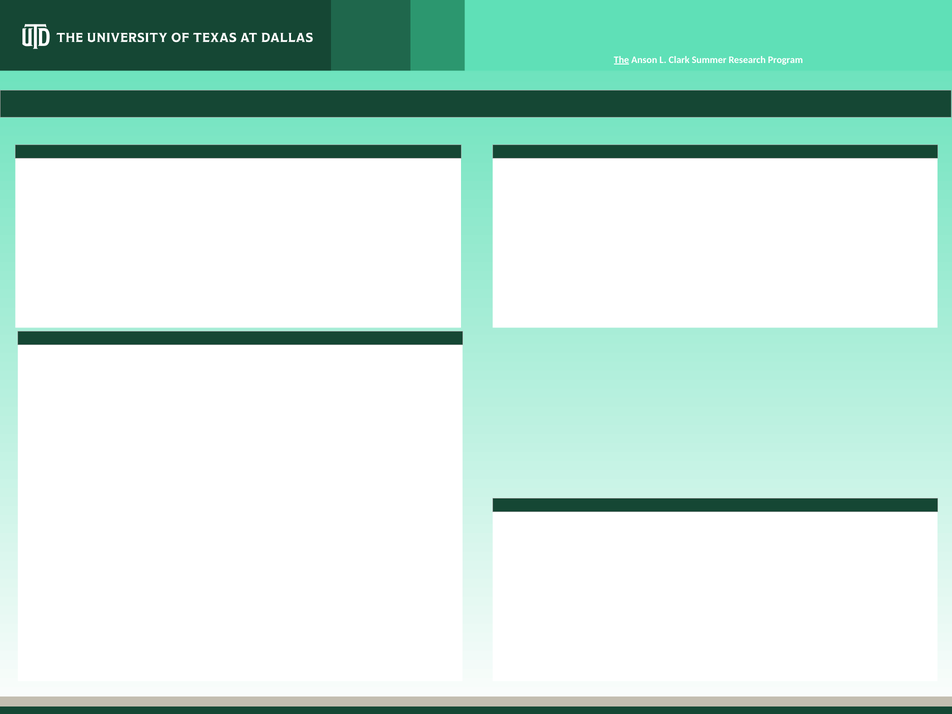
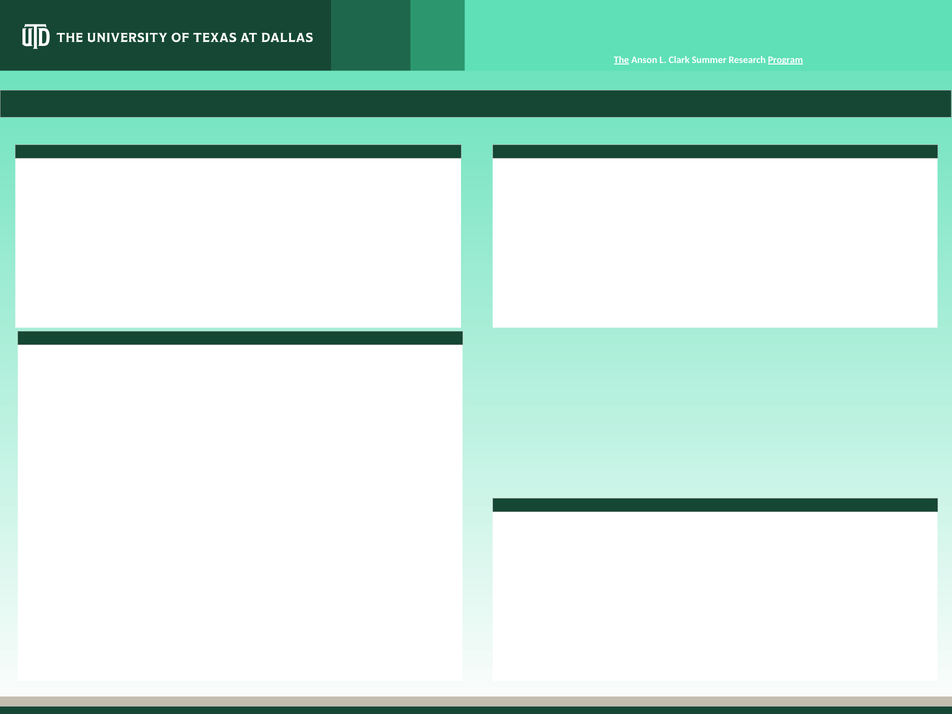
Program underline: none -> present (785, 60)
